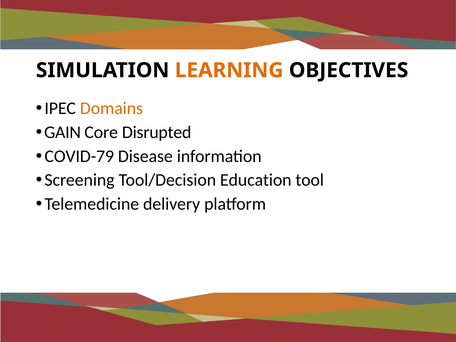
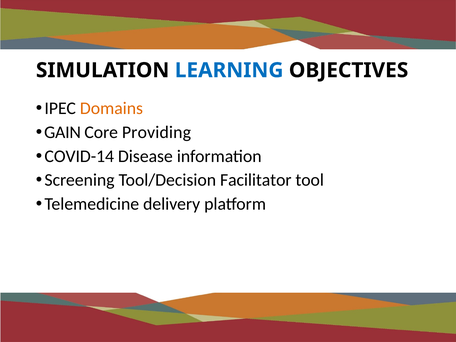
LEARNING colour: orange -> blue (229, 70)
Disrupted: Disrupted -> Providing (156, 132)
COVID-79: COVID-79 -> COVID-14 (79, 156)
Education: Education -> Facilitator (256, 180)
